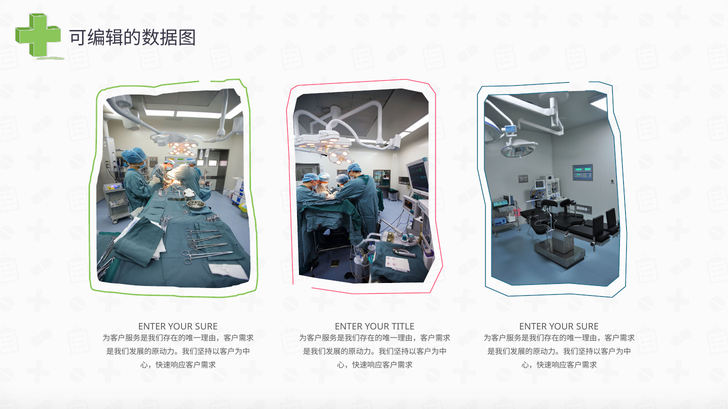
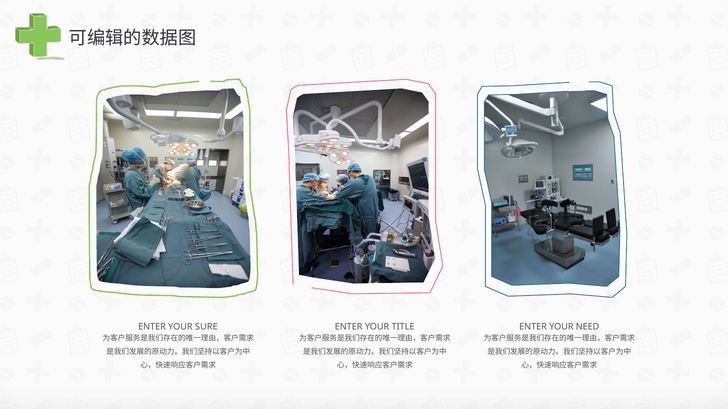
SURE: SURE -> NEED (588, 327)
